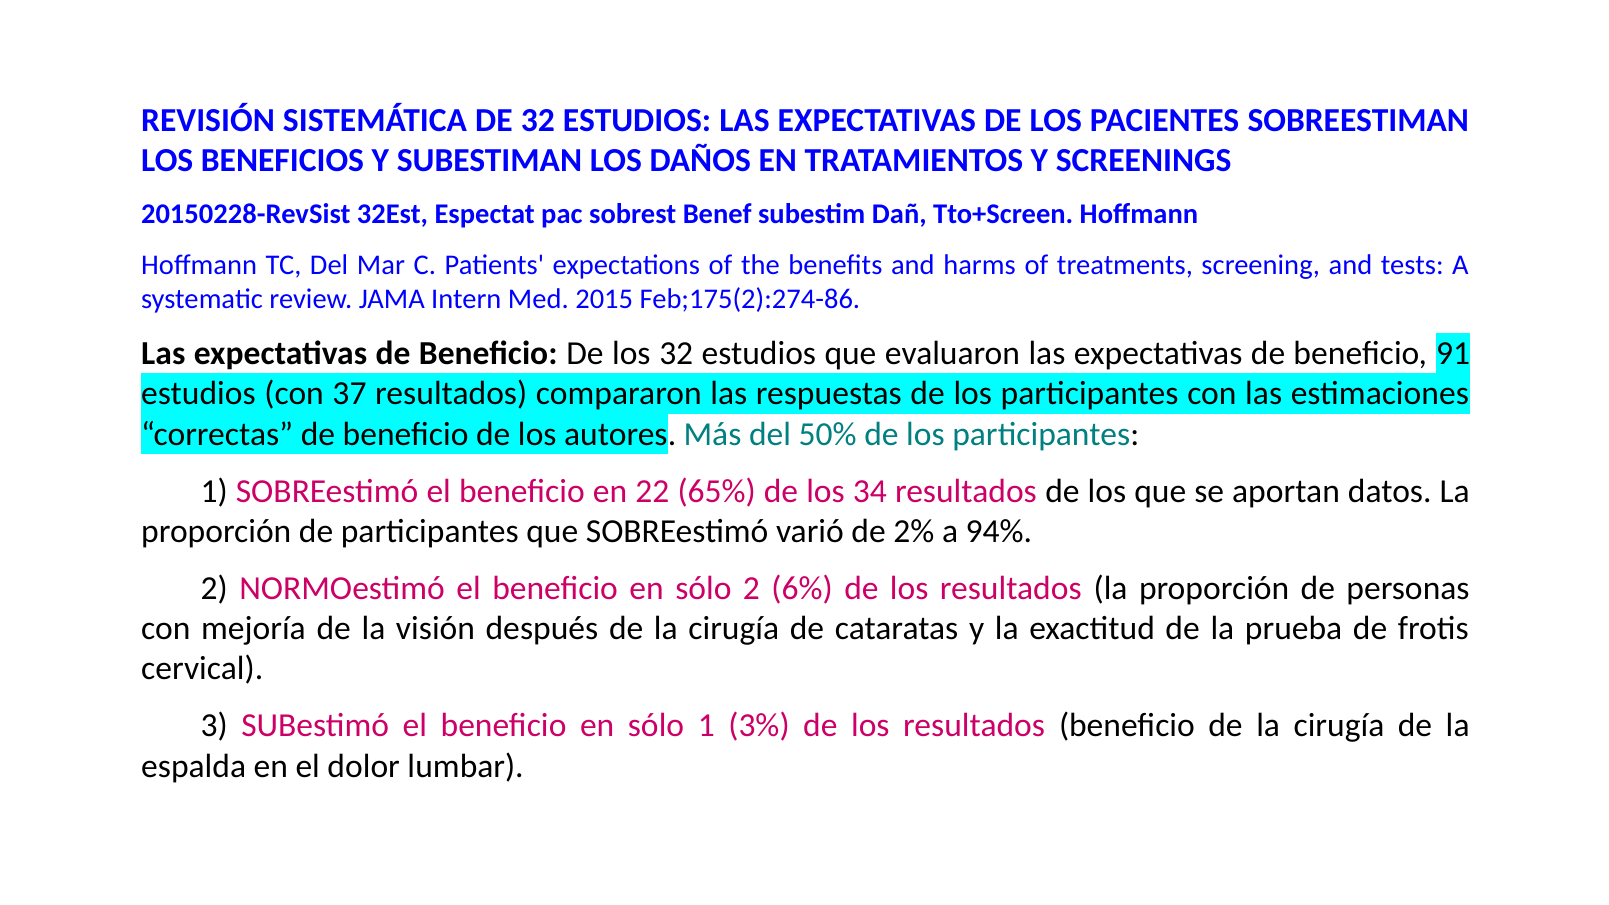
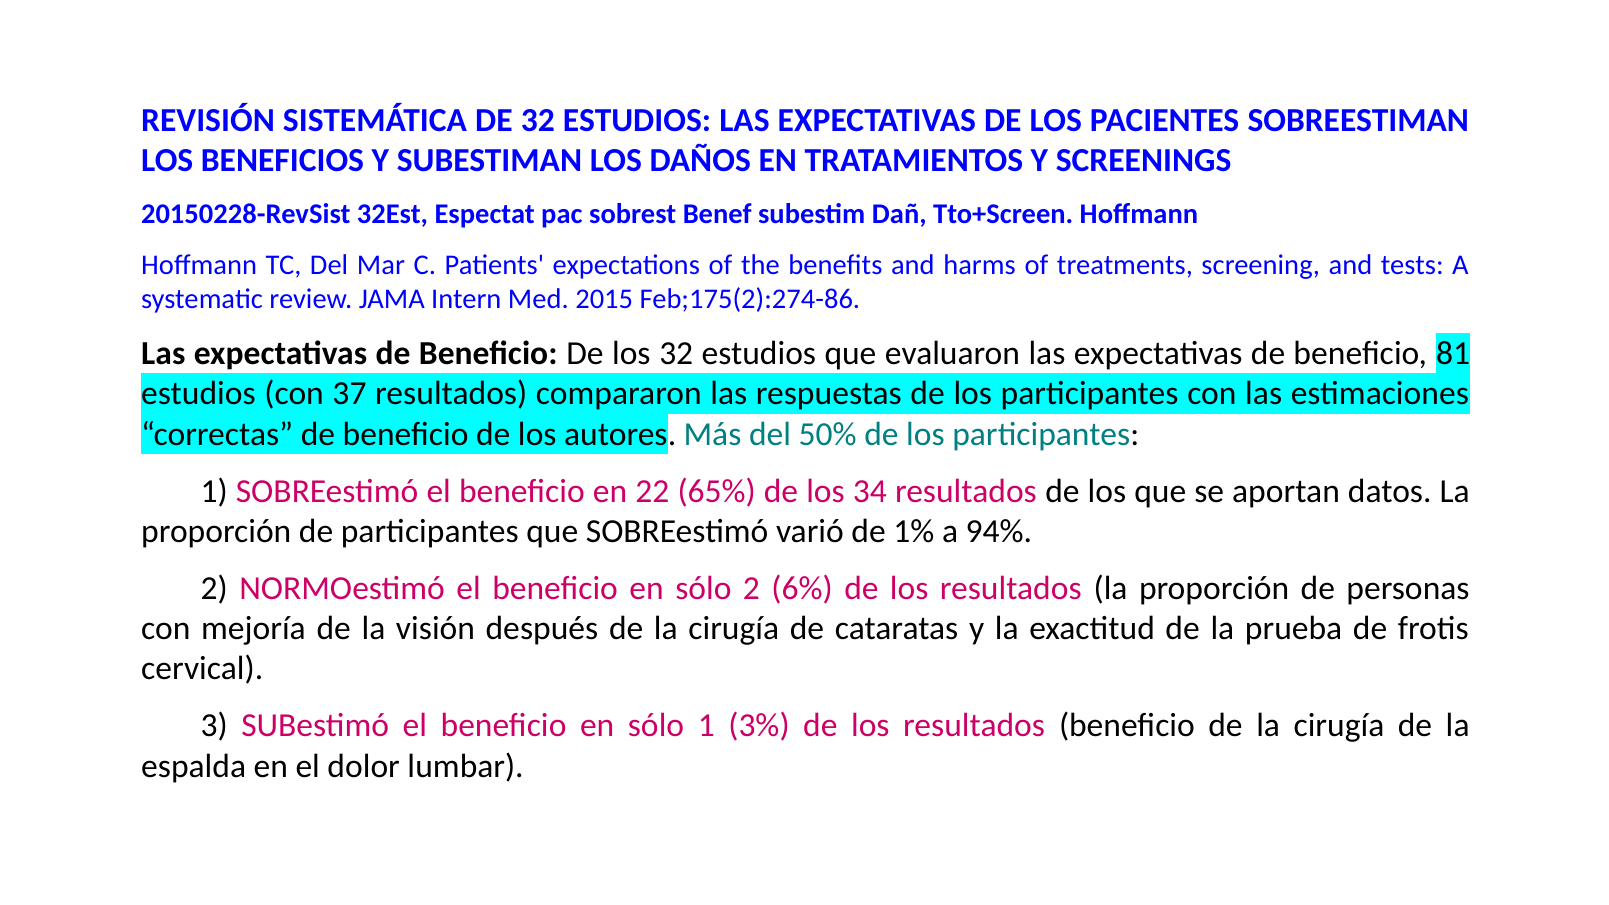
91: 91 -> 81 (1453, 354)
2%: 2% -> 1% (914, 531)
